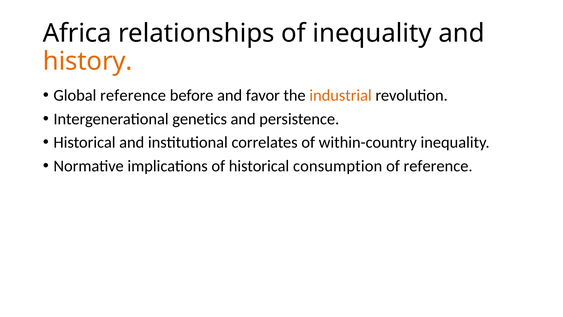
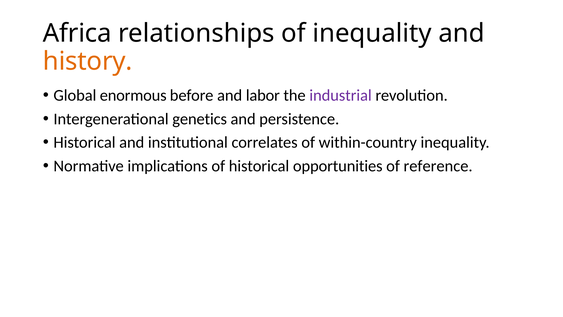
Global reference: reference -> enormous (133, 95)
favor: favor -> labor (263, 95)
industrial colour: orange -> purple (341, 95)
consumption: consumption -> opportunities (338, 166)
